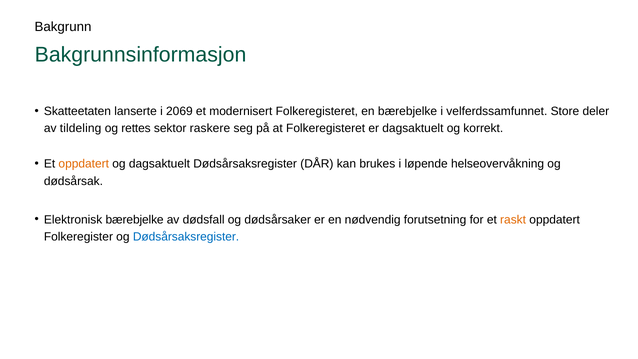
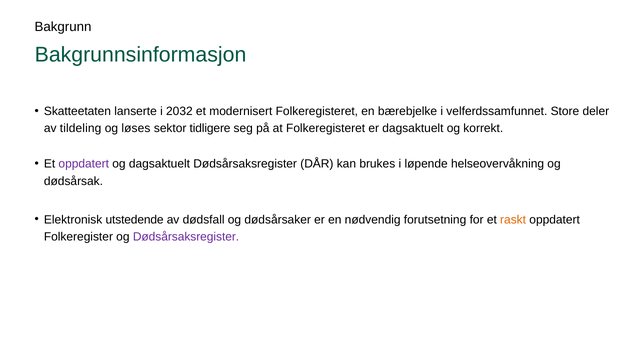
2069: 2069 -> 2032 (179, 111)
rettes: rettes -> løses (136, 128)
raskere: raskere -> tidligere (210, 128)
oppdatert colour: orange -> purple (84, 164)
Elektronisk bærebjelke: bærebjelke -> utstedende (135, 220)
Dødsårsaksregister colour: blue -> purple (186, 237)
